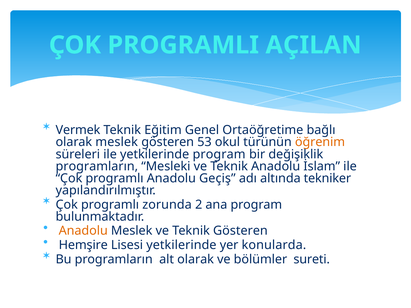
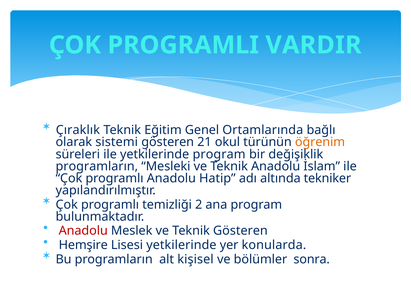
AÇILAN: AÇILAN -> VARDIR (314, 45)
Vermek: Vermek -> Çıraklık (78, 130)
Ortaöğretime: Ortaöğretime -> Ortamlarında (263, 130)
olarak meslek: meslek -> sistemi (117, 142)
53: 53 -> 21 (204, 142)
Geçiş: Geçiş -> Hatip (217, 178)
zorunda: zorunda -> temizliği (167, 205)
Anadolu colour: orange -> red (83, 231)
alt olarak: olarak -> kişisel (195, 260)
sureti: sureti -> sonra (312, 260)
